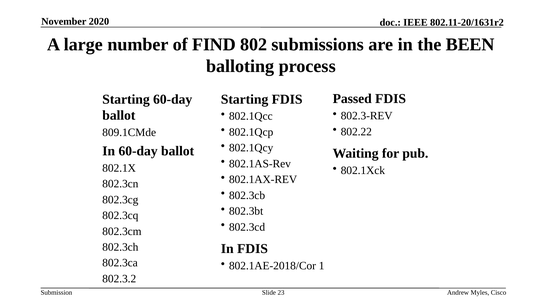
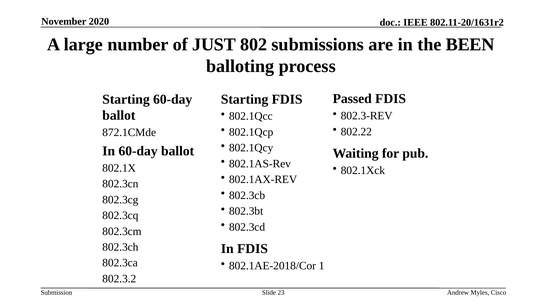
FIND: FIND -> JUST (214, 45)
809.1CMde: 809.1CMde -> 872.1CMde (129, 132)
